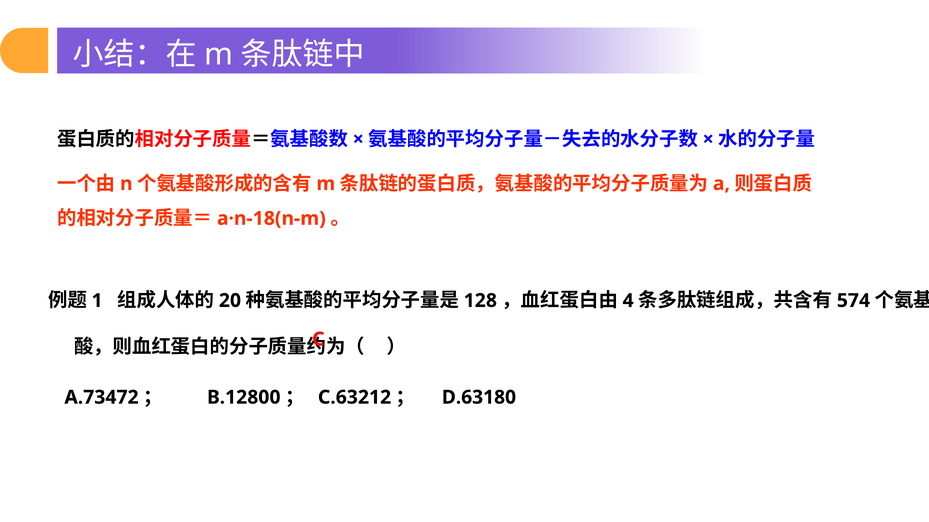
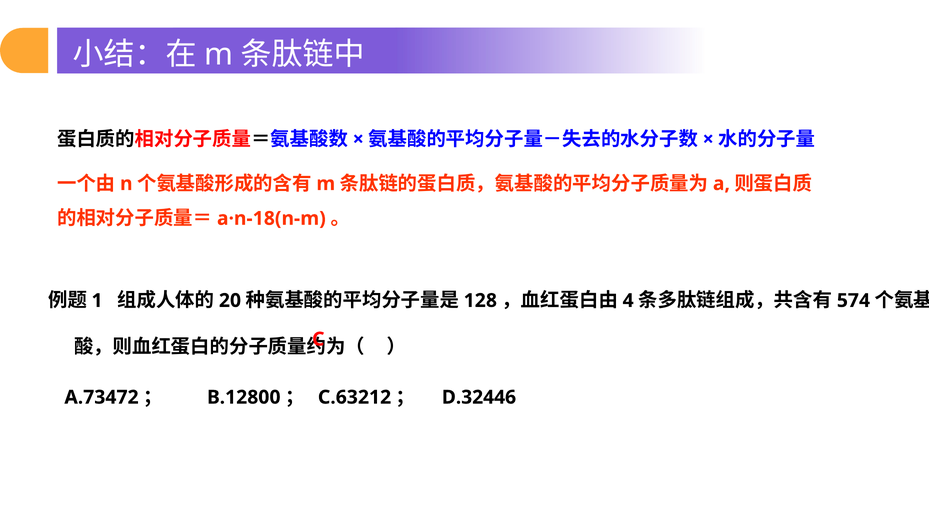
D.63180: D.63180 -> D.32446 (479, 398)
